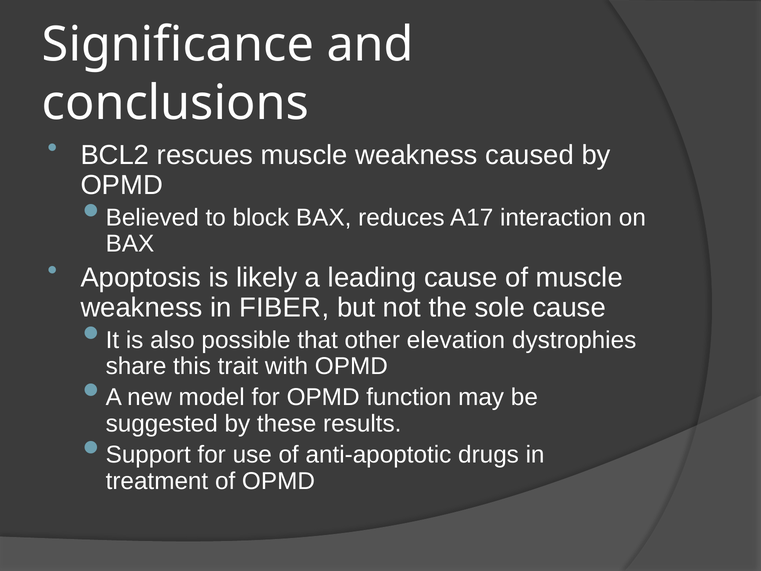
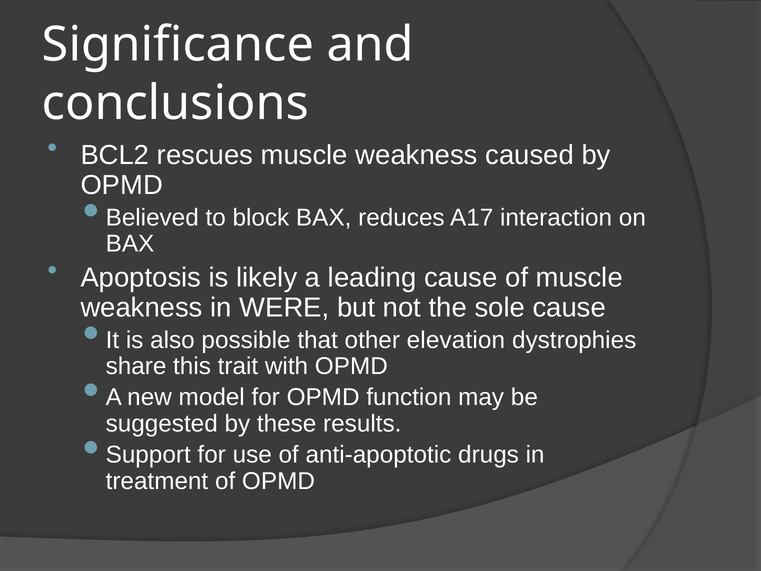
FIBER: FIBER -> WERE (284, 307)
